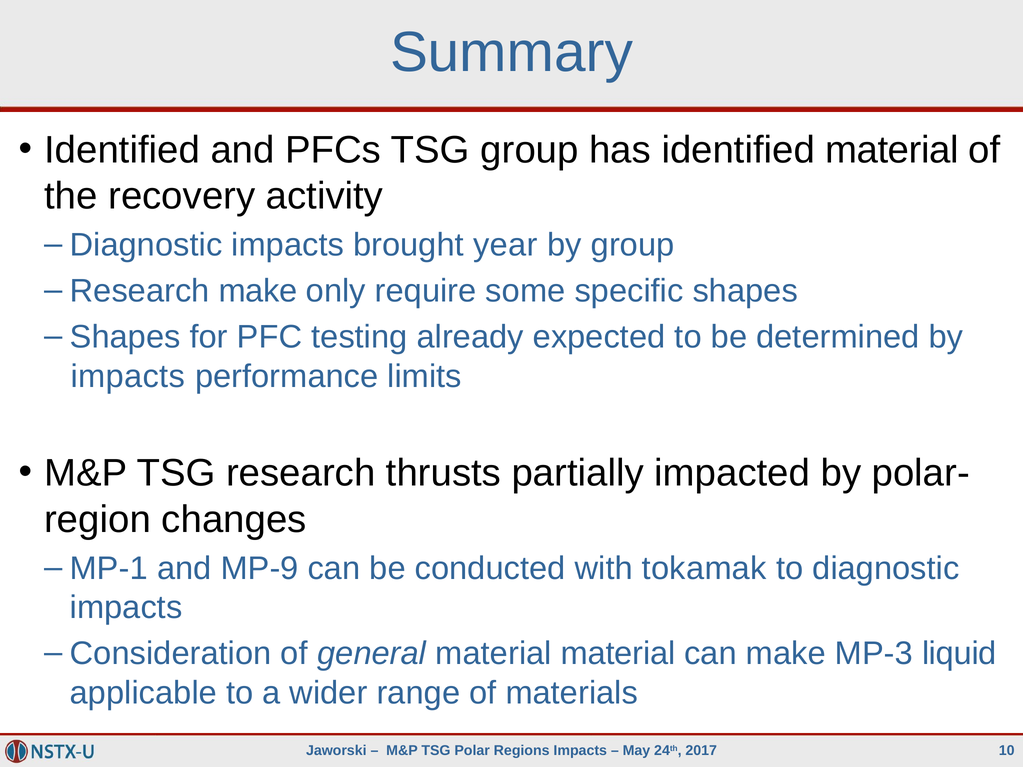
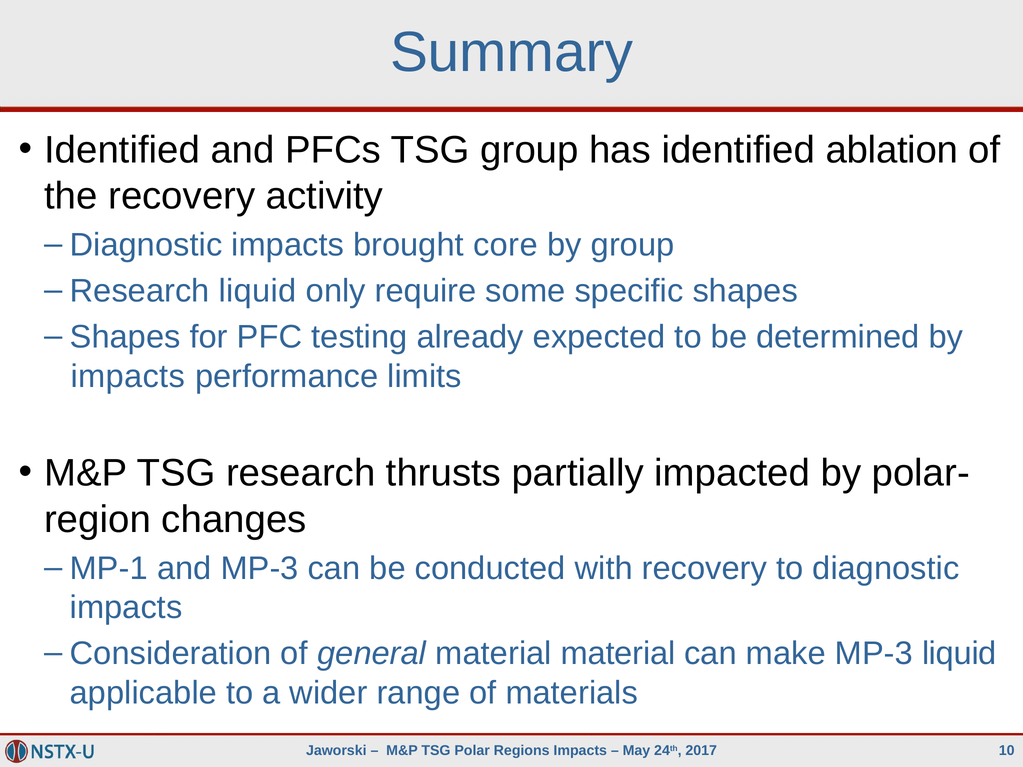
identified material: material -> ablation (892, 150)
year: year -> core (505, 245)
Research make: make -> liquid (258, 291)
and MP-9: MP-9 -> MP-3 (260, 569)
with tokamak: tokamak -> recovery (704, 569)
